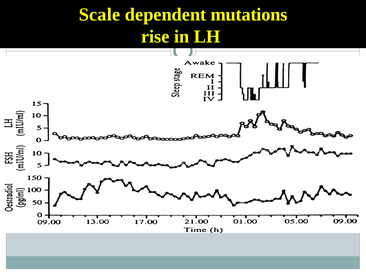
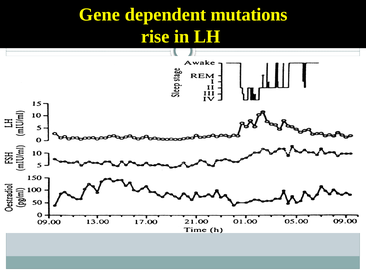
Scale: Scale -> Gene (100, 15)
